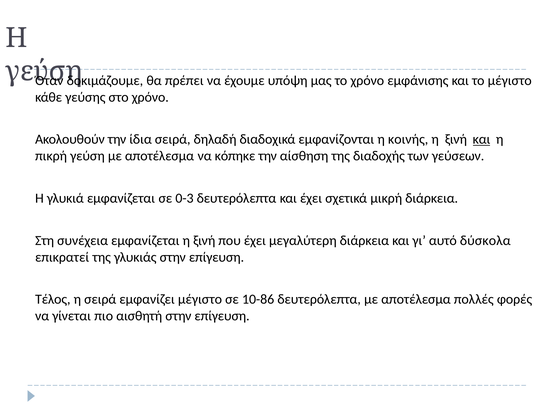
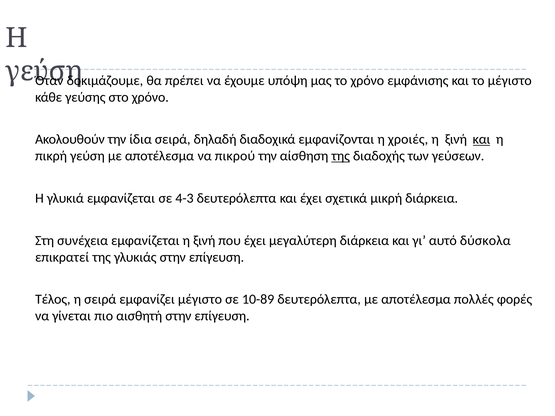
κοινής: κοινής -> χροιές (408, 139)
κόπηκε: κόπηκε -> πικρού (235, 156)
της underline: none -> present (341, 156)
0-3: 0-3 -> 4-3 (184, 198)
10-86: 10-86 -> 10-89 (258, 300)
